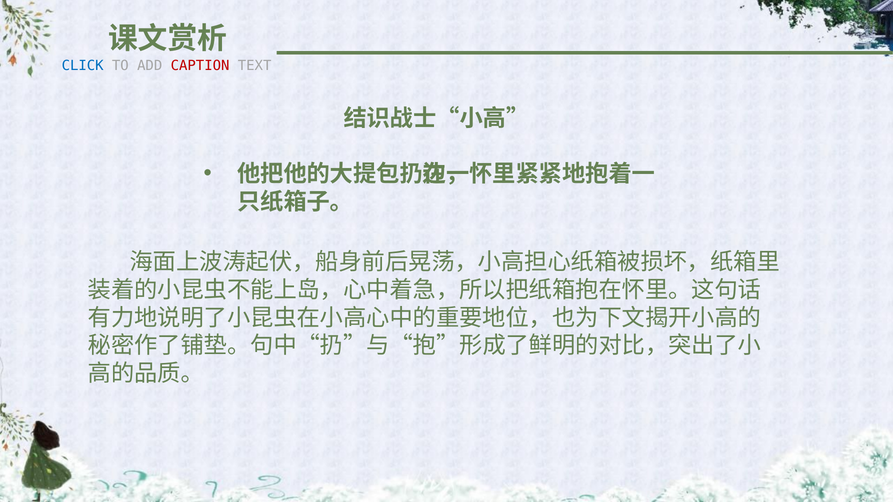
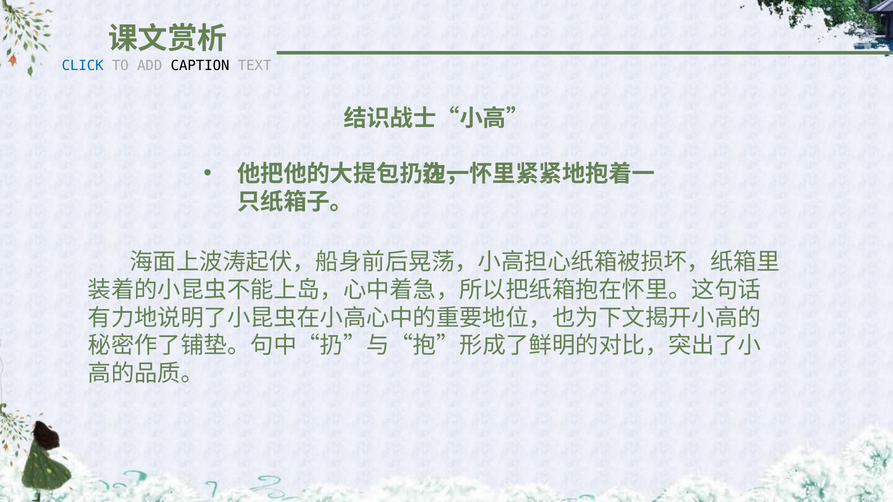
CAPTION colour: red -> black (200, 65)
